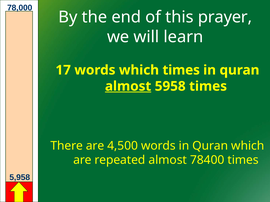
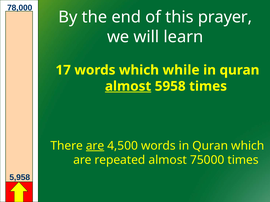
which times: times -> while (181, 70)
are underline: none -> present (95, 146)
78400: 78400 -> 75000 (207, 160)
